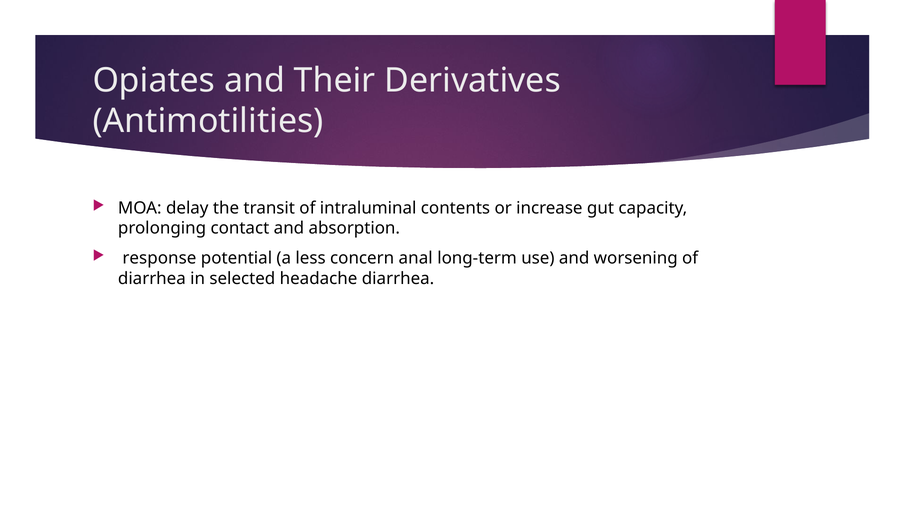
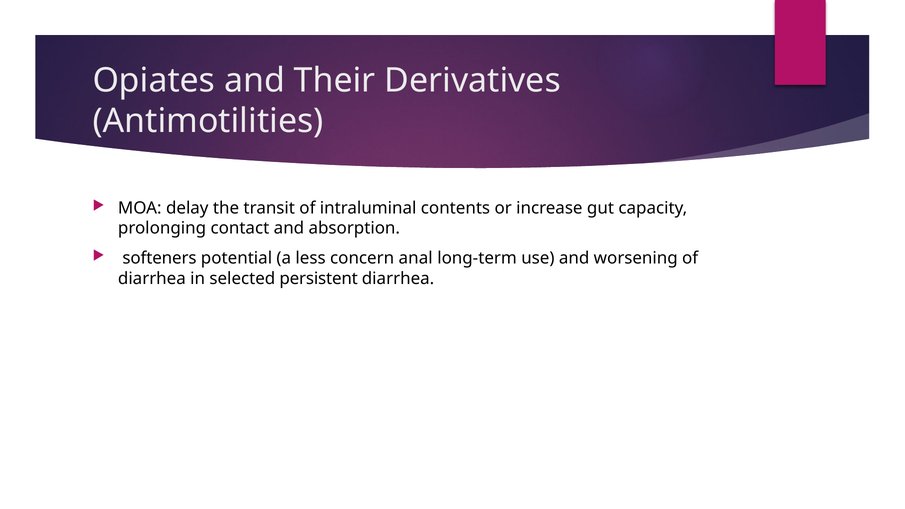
response: response -> softeners (159, 258)
headache: headache -> persistent (319, 279)
